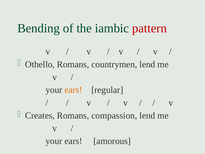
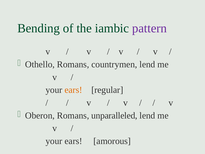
pattern colour: red -> purple (150, 28)
Creates: Creates -> Oberon (40, 115)
compassion: compassion -> unparalleled (114, 115)
